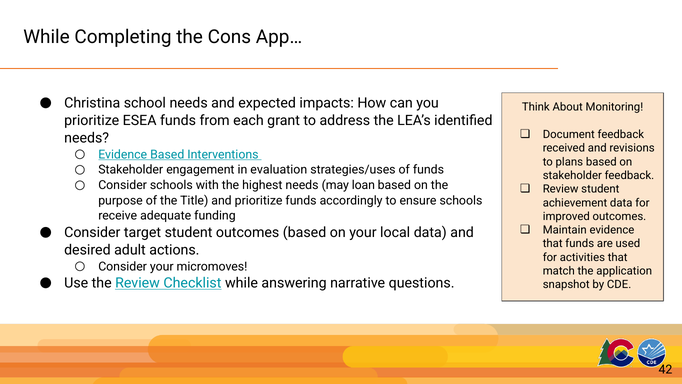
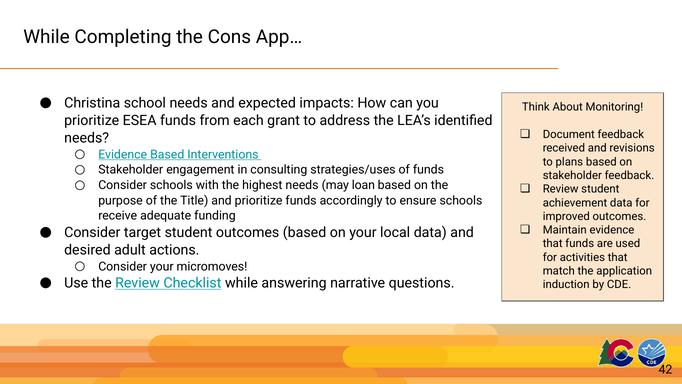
evaluation: evaluation -> consulting (279, 170)
snapshot: snapshot -> induction (566, 284)
